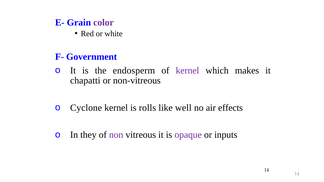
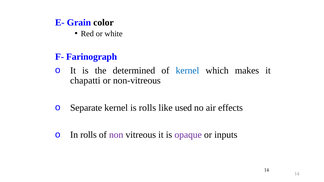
color colour: purple -> black (103, 22)
Government: Government -> Farinograph (92, 57)
endosperm: endosperm -> determined (134, 70)
kernel colour: purple -> blue (187, 70)
Cyclone: Cyclone -> Separate (86, 108)
well: well -> used (183, 108)
In they: they -> rolls (88, 135)
